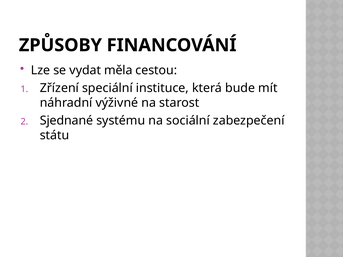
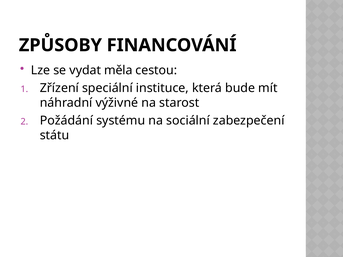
Sjednané: Sjednané -> Požádání (66, 121)
